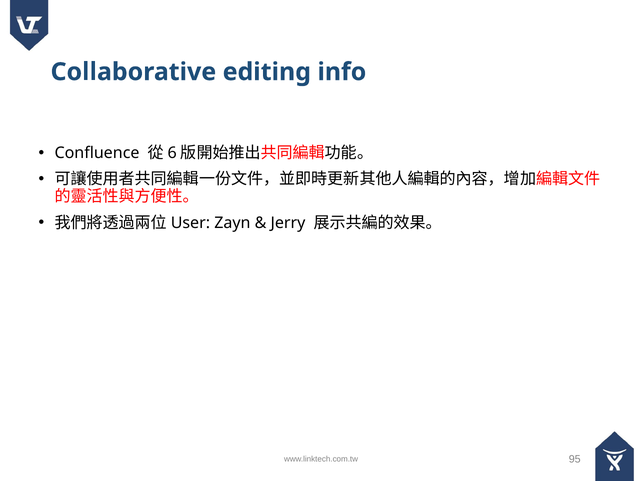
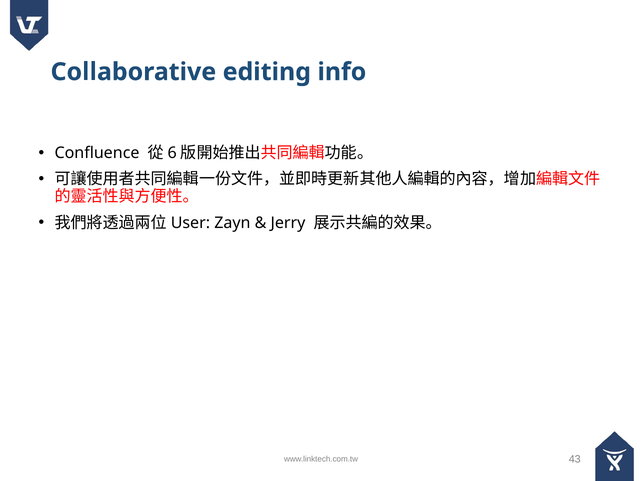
95: 95 -> 43 (575, 460)
